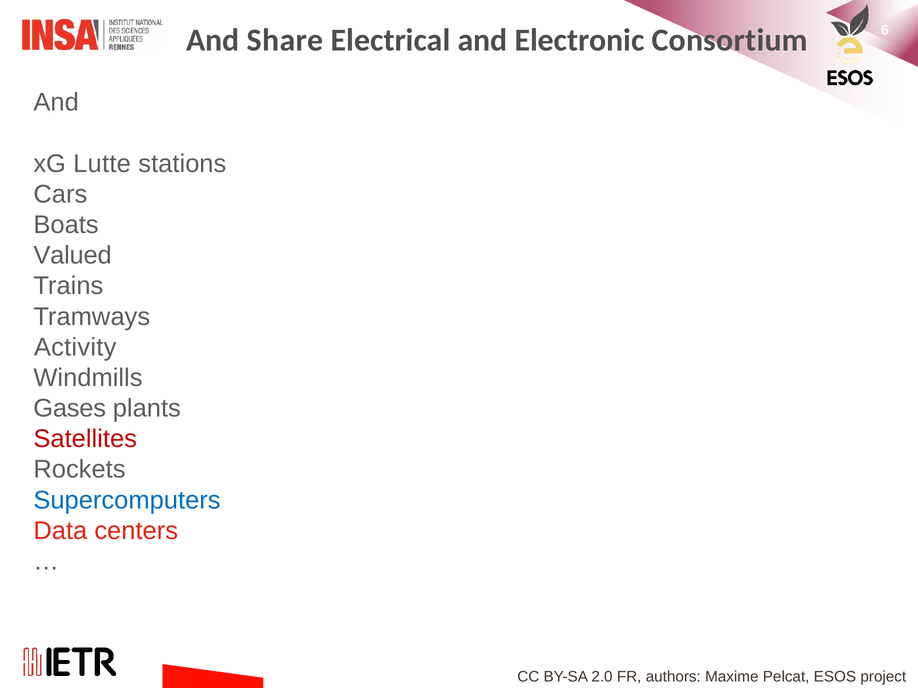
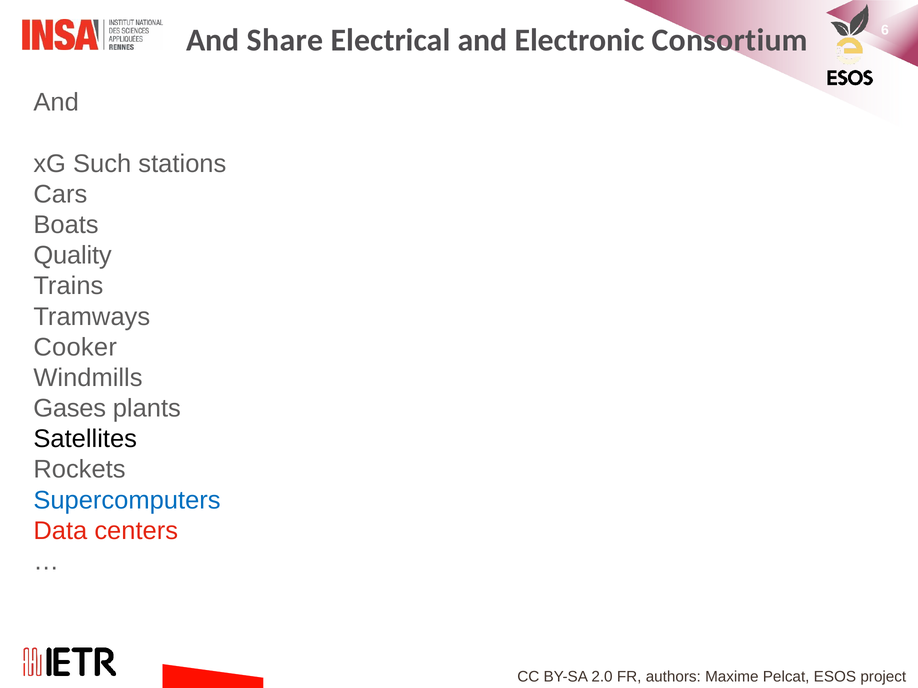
Lutte: Lutte -> Such (102, 164)
Valued: Valued -> Quality (73, 256)
Activity: Activity -> Cooker (75, 347)
Satellites colour: red -> black (85, 439)
